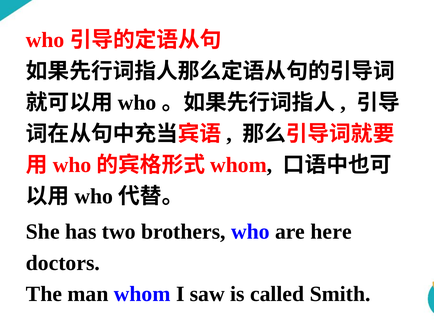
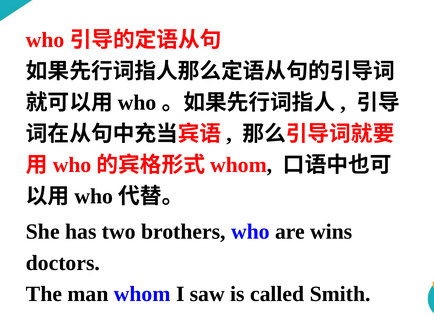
here: here -> wins (331, 231)
